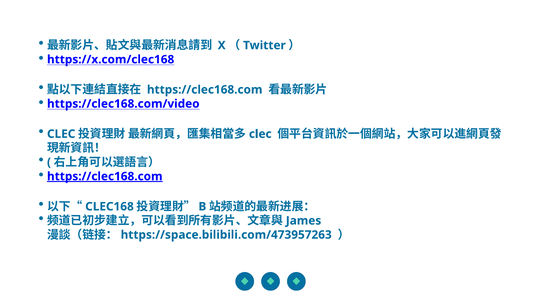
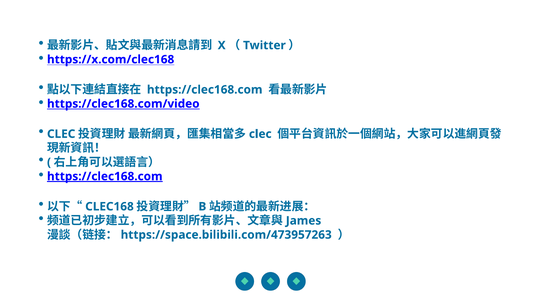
https://clec168.com/video underline: none -> present (123, 104)
